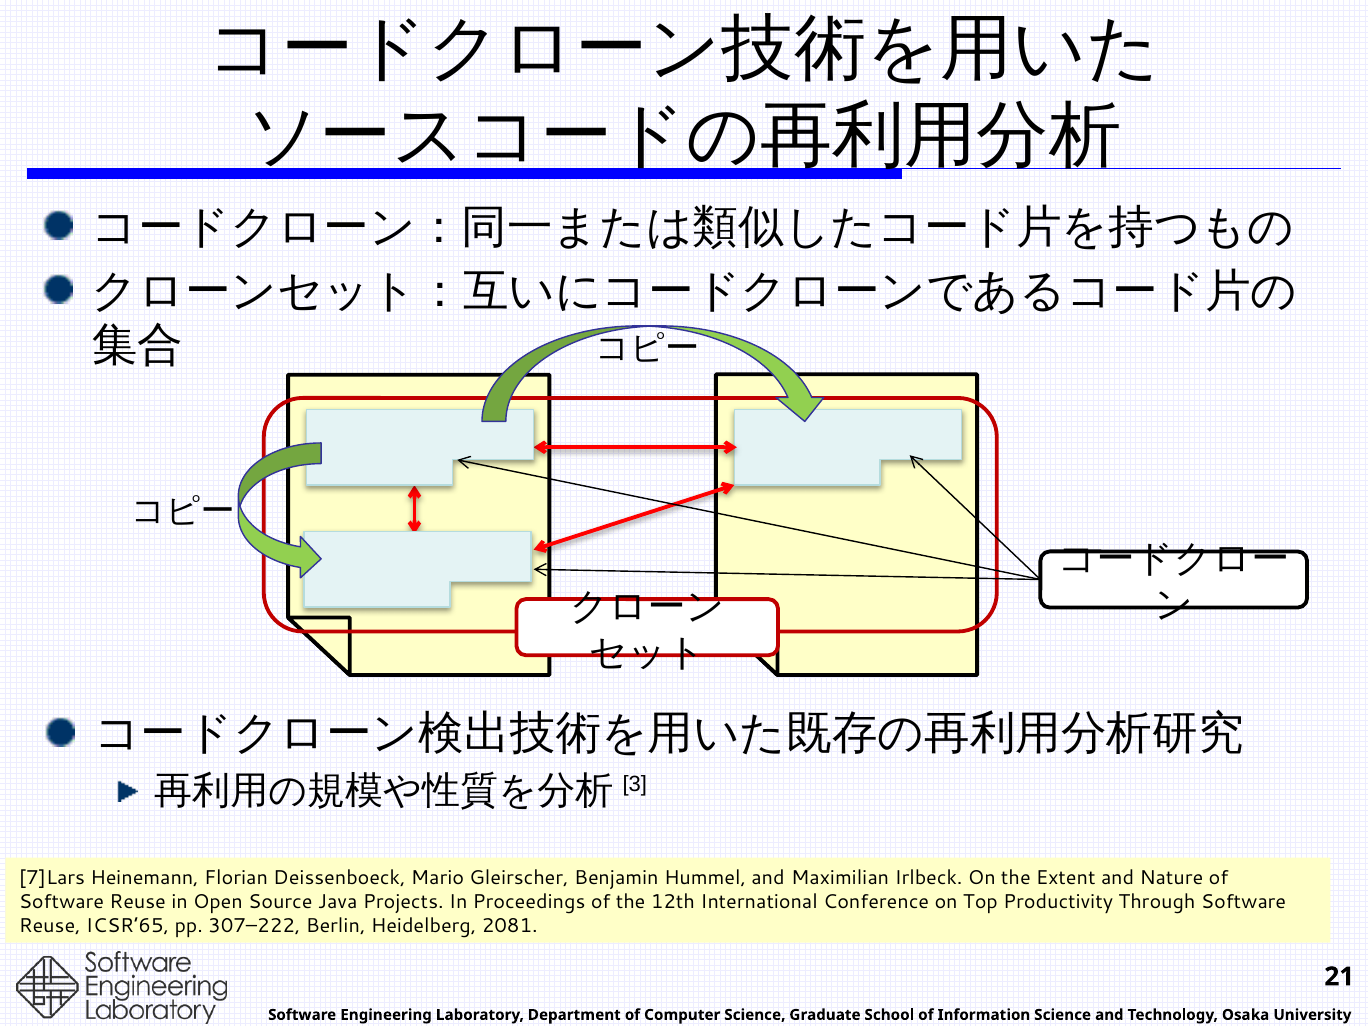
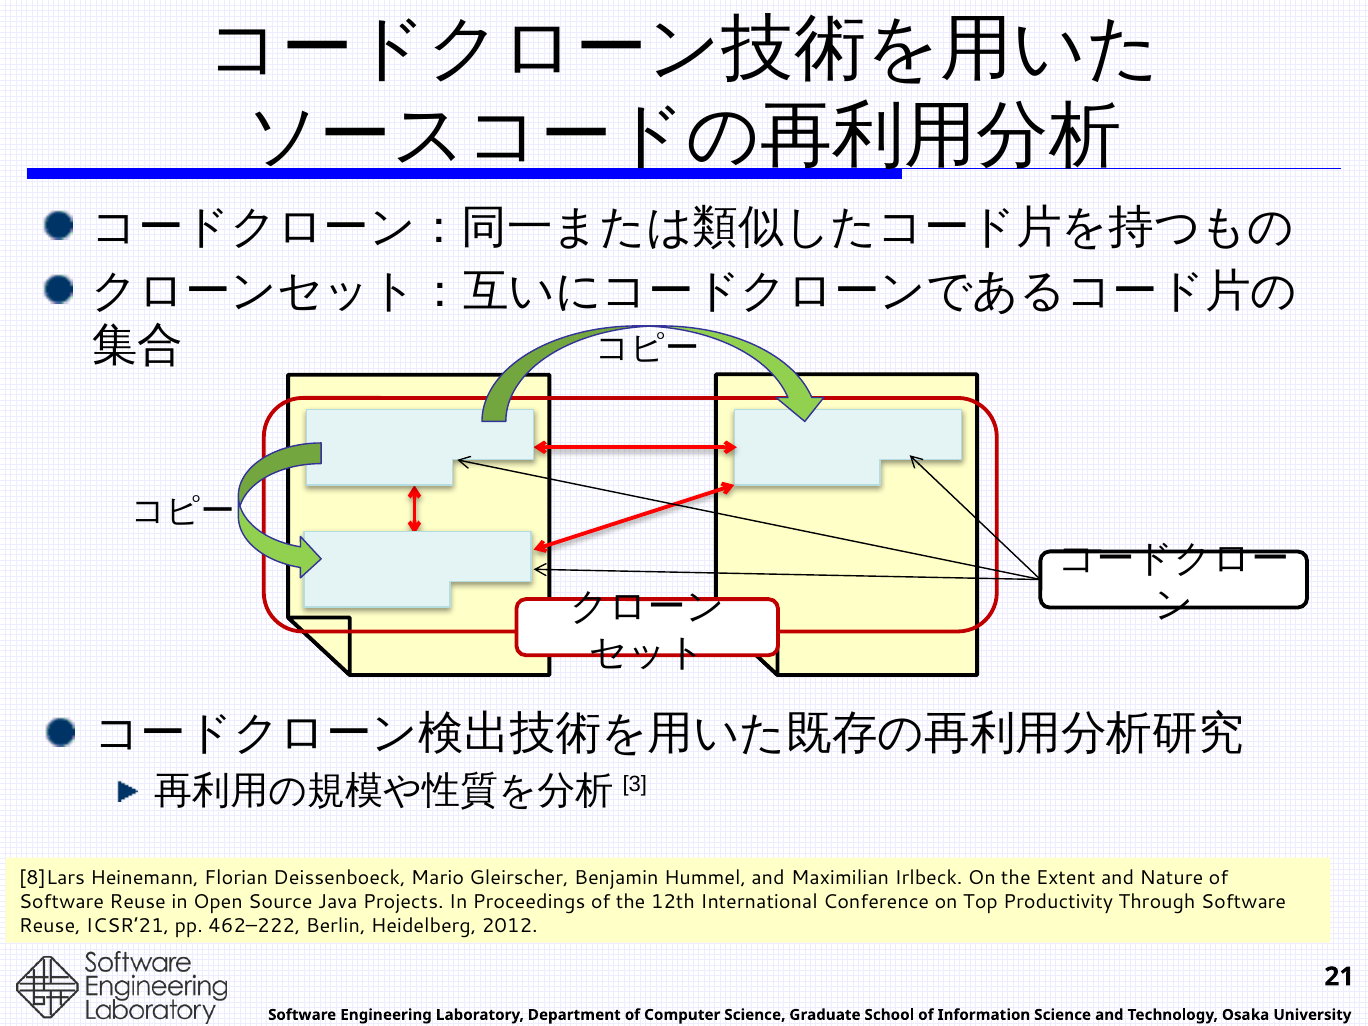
7]Lars: 7]Lars -> 8]Lars (52, 878)
ICSR’65: ICSR’65 -> ICSR’21 (128, 925)
307–222: 307–222 -> 462–222 (254, 925)
2081: 2081 -> 2012 (510, 925)
